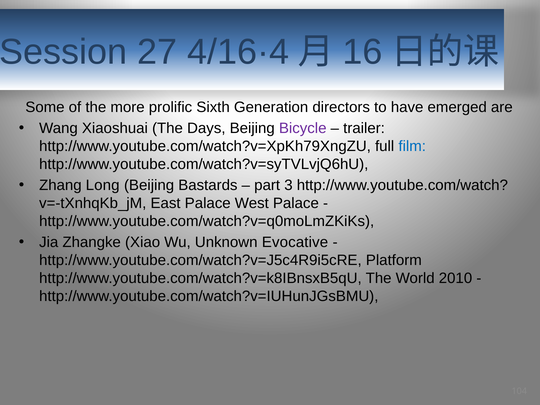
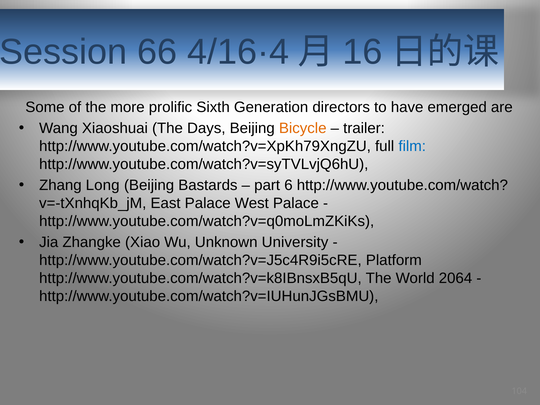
27: 27 -> 66 (157, 52)
Bicycle colour: purple -> orange (303, 128)
3: 3 -> 6 (288, 185)
Evocative: Evocative -> University (295, 242)
2010: 2010 -> 2064 (455, 278)
